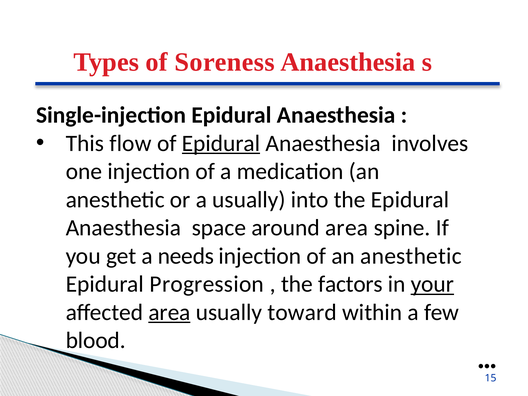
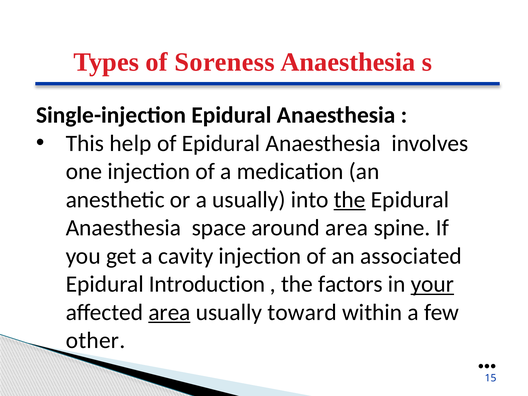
flow: flow -> help (130, 143)
Epidural underline: present -> none (221, 143)
the underline: none -> present (350, 200)
needs: needs -> cavity (186, 256)
of an anesthetic: anesthetic -> associated (411, 256)
Progression: Progression -> Introduction (207, 284)
blood: blood -> other (96, 340)
